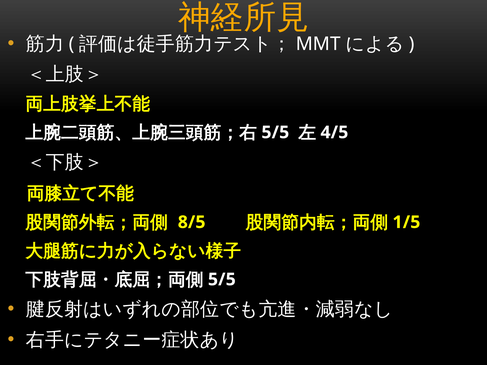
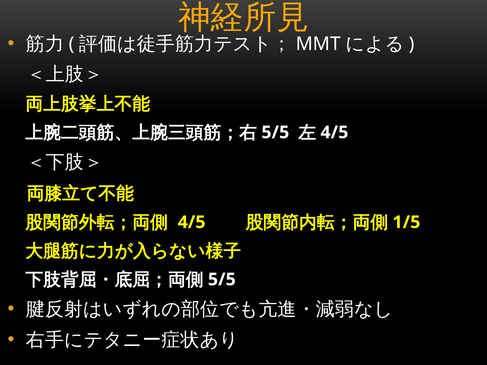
8/5: 8/5 -> 4/5 (192, 222)
